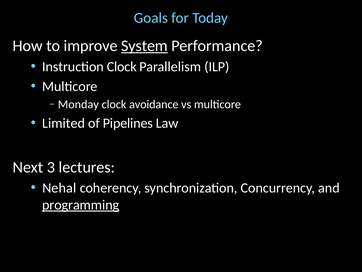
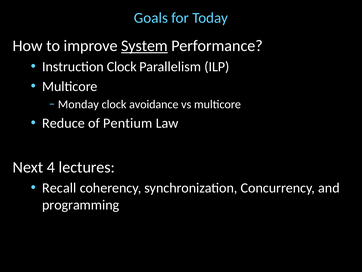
Limited: Limited -> Reduce (63, 123)
Pipelines: Pipelines -> Pentium (128, 123)
3: 3 -> 4 (51, 167)
Nehal: Nehal -> Recall (59, 188)
programming underline: present -> none (81, 205)
